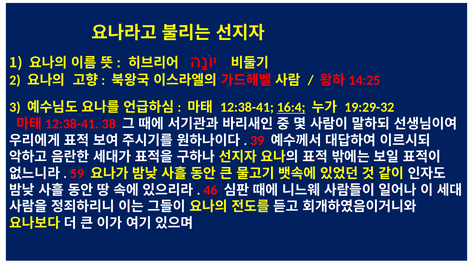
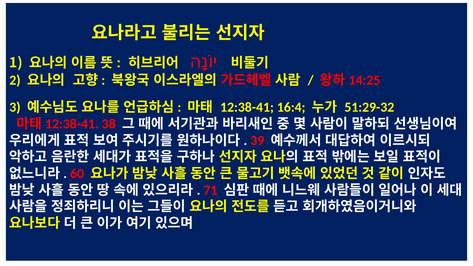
16:4 underline: present -> none (291, 107)
19:29-32: 19:29-32 -> 51:29-32 (369, 107)
59: 59 -> 60 (77, 174)
46: 46 -> 71 (210, 190)
